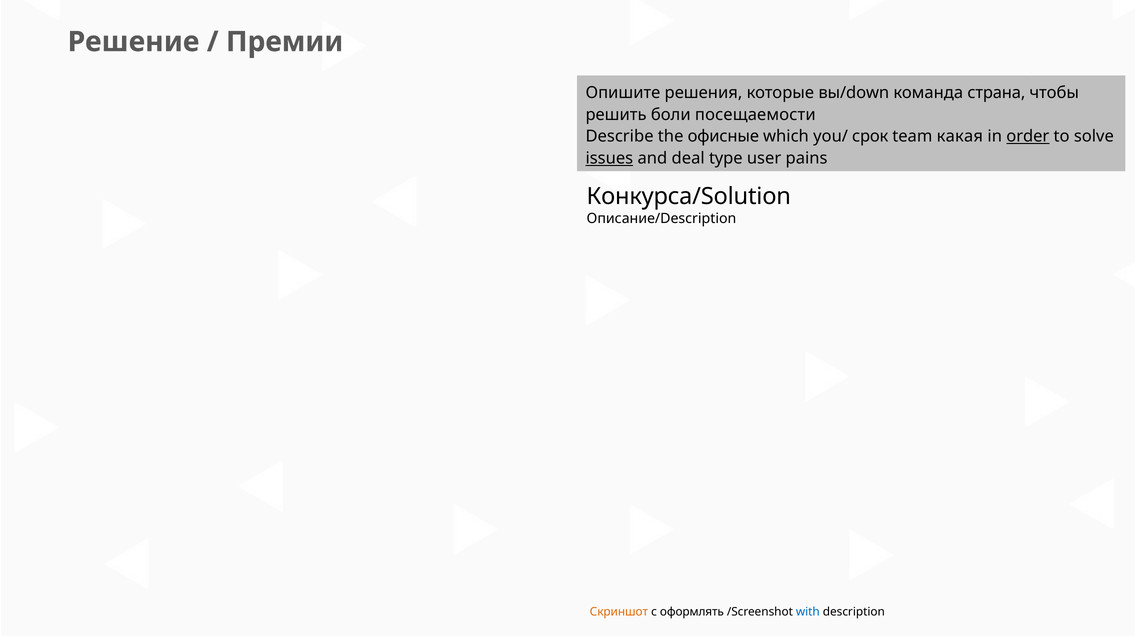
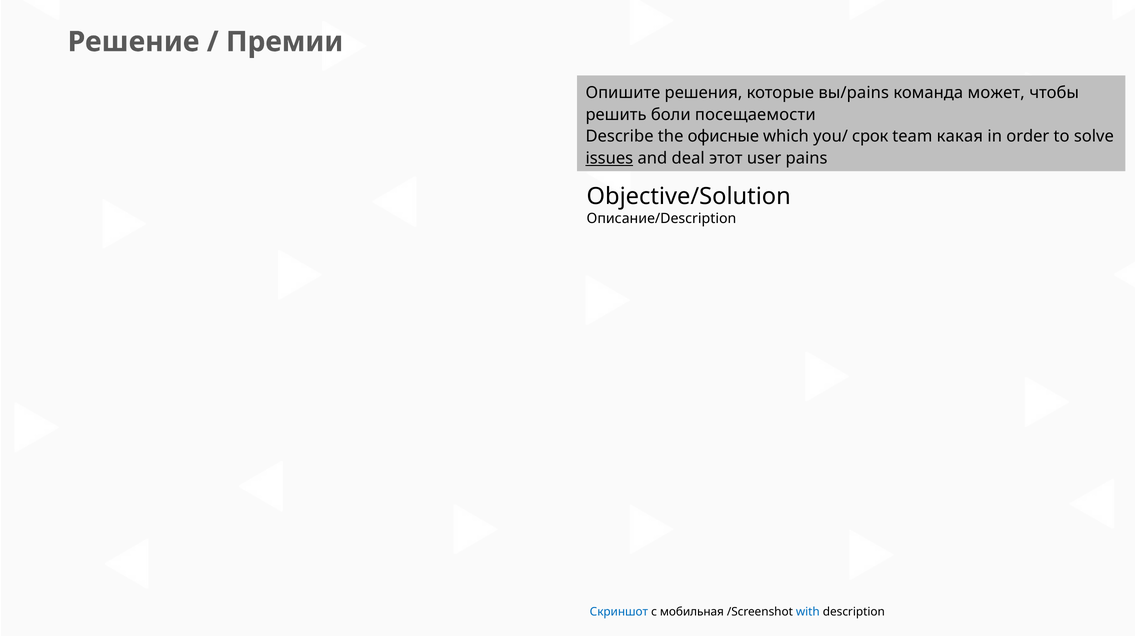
вы/down: вы/down -> вы/pains (854, 93)
страна: страна -> может (996, 93)
order underline: present -> none (1028, 137)
type: type -> этот (726, 158)
Конкурса/Solution: Конкурса/Solution -> Objective/Solution (689, 196)
Скриншот colour: orange -> blue (619, 613)
оформлять: оформлять -> мобильная (692, 613)
